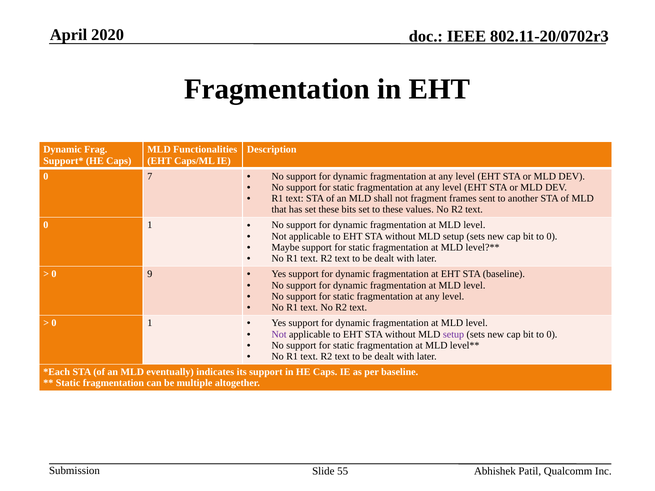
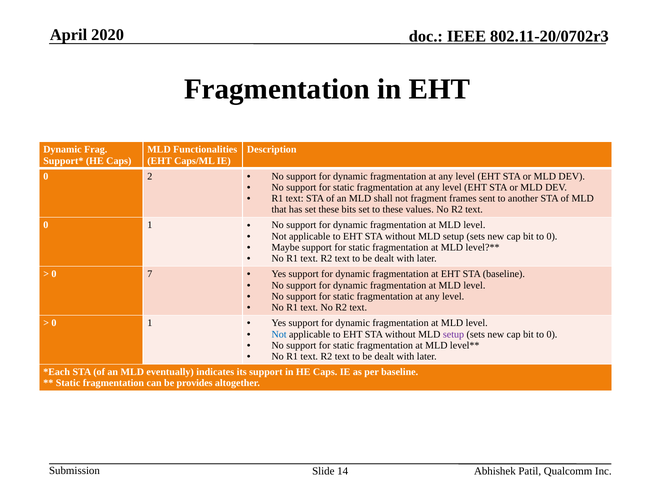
7: 7 -> 2 (150, 176)
9: 9 -> 7 (150, 274)
Not colour: purple -> blue (279, 334)
multiple: multiple -> provides (195, 383)
55: 55 -> 14 (343, 471)
